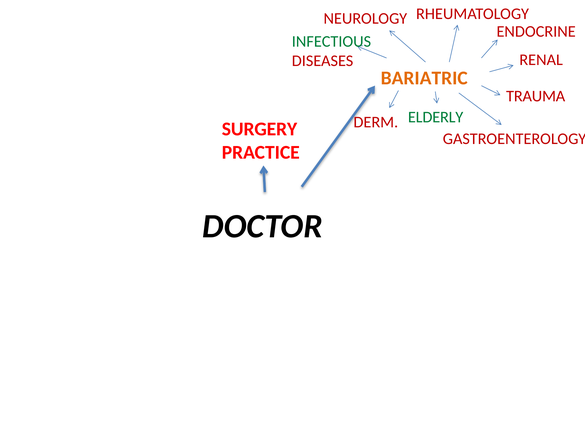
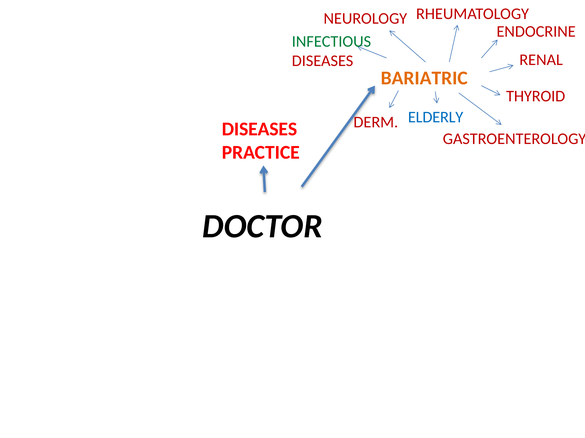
TRAUMA: TRAUMA -> THYROID (536, 96)
ELDERLY colour: green -> blue (436, 117)
SURGERY: SURGERY -> DISEASES (259, 129)
